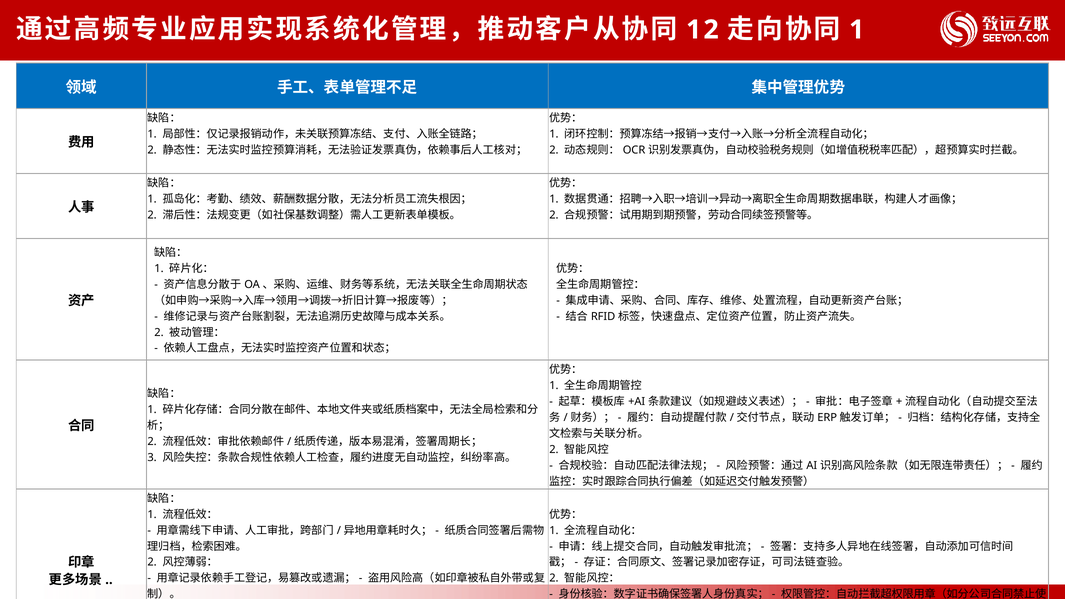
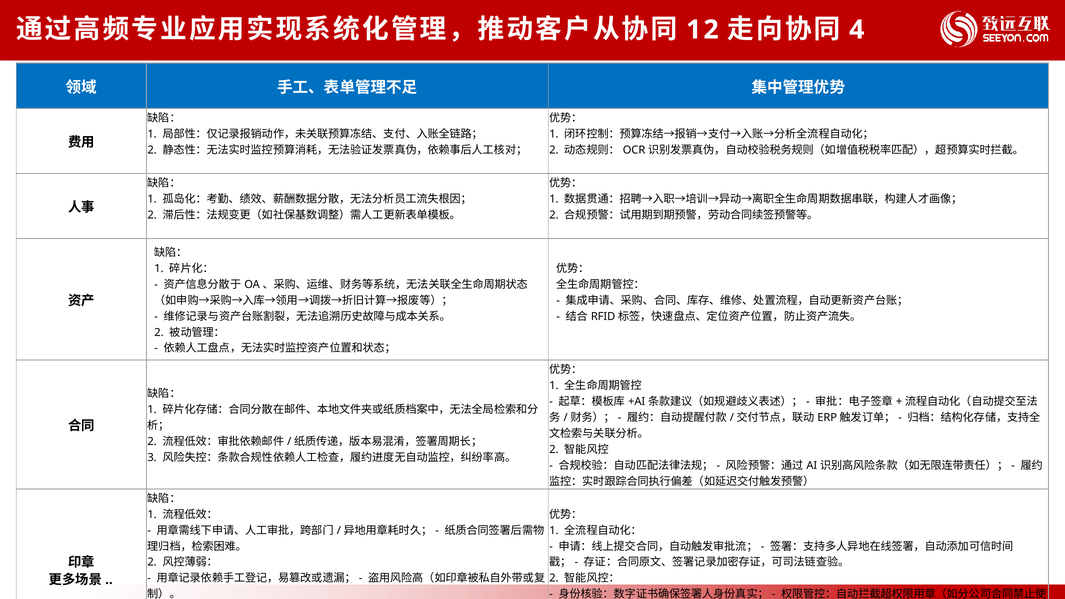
1: 1 -> 4 (857, 30)
